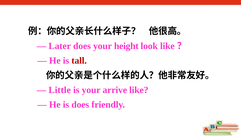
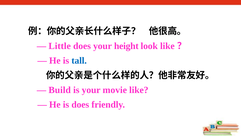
Later: Later -> Little (60, 46)
tall colour: red -> blue (79, 60)
Little: Little -> Build (60, 90)
arrive: arrive -> movie (115, 90)
